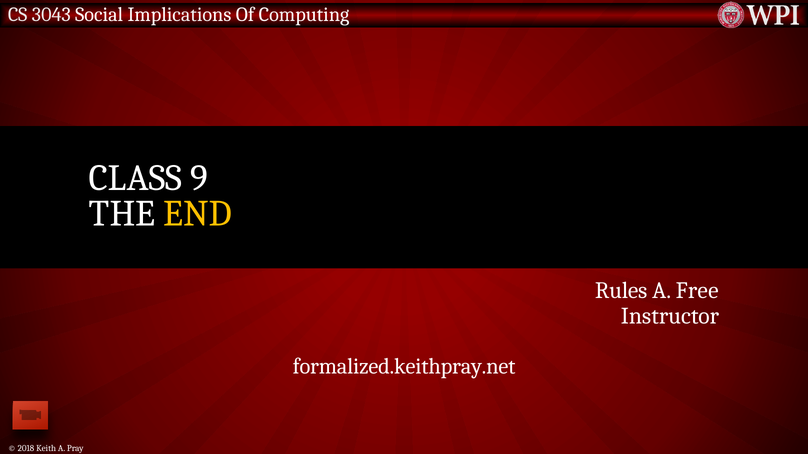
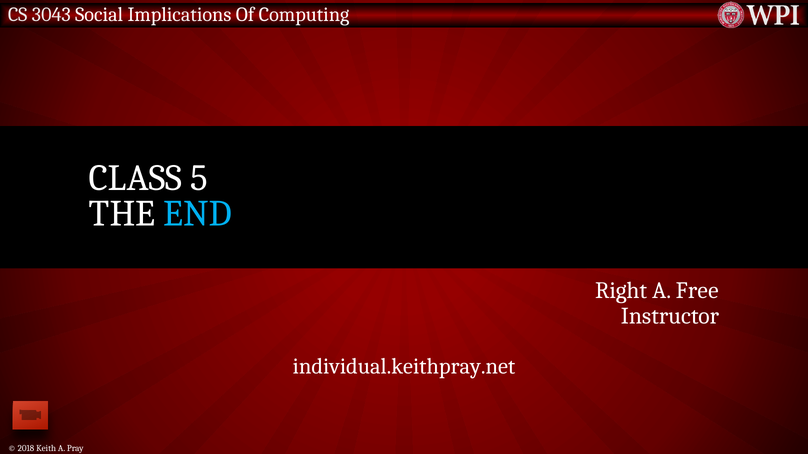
9: 9 -> 5 (199, 178)
END colour: yellow -> light blue (198, 214)
Rules: Rules -> Right (621, 291)
formalized.keithpray.net: formalized.keithpray.net -> individual.keithpray.net (404, 367)
